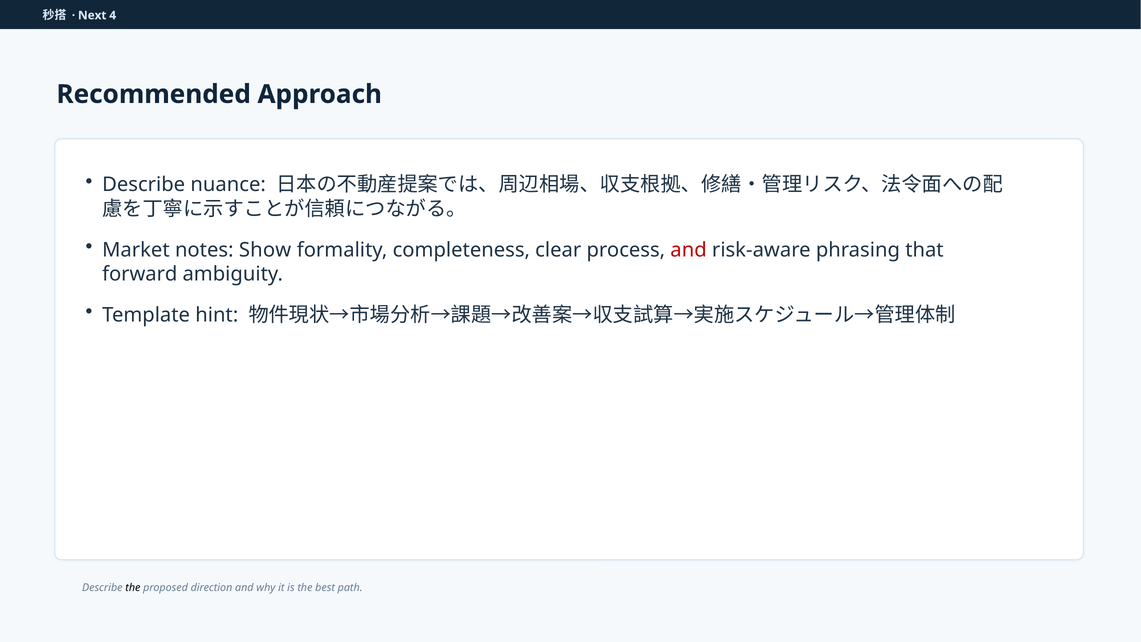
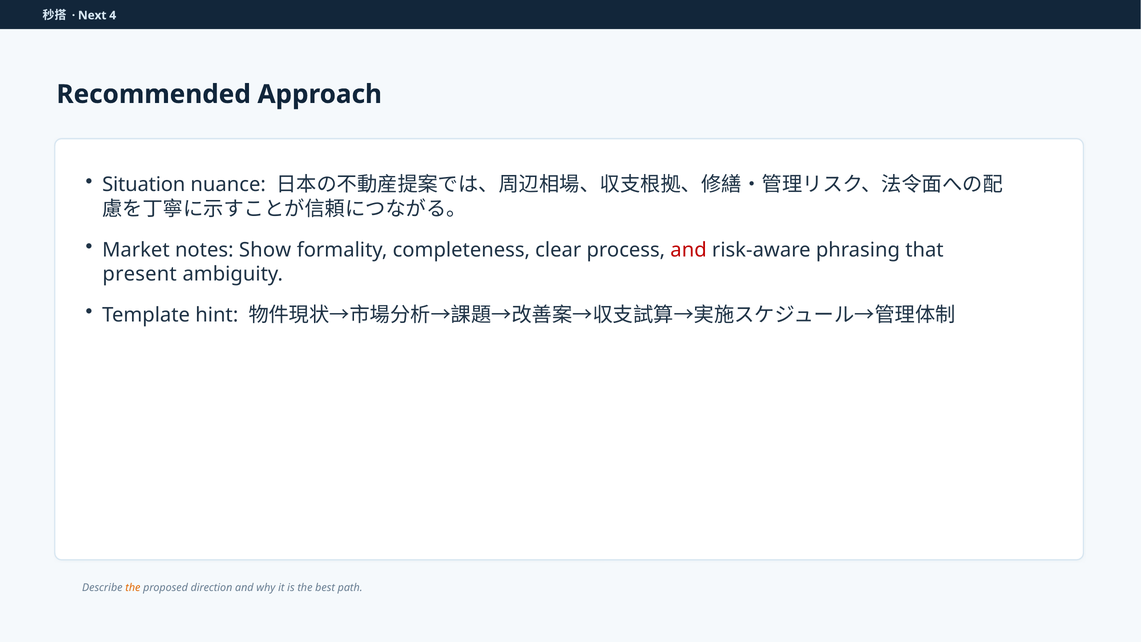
Describe: Describe -> Situation (144, 185)
forward: forward -> present (140, 274)
the colour: black -> orange (133, 588)
